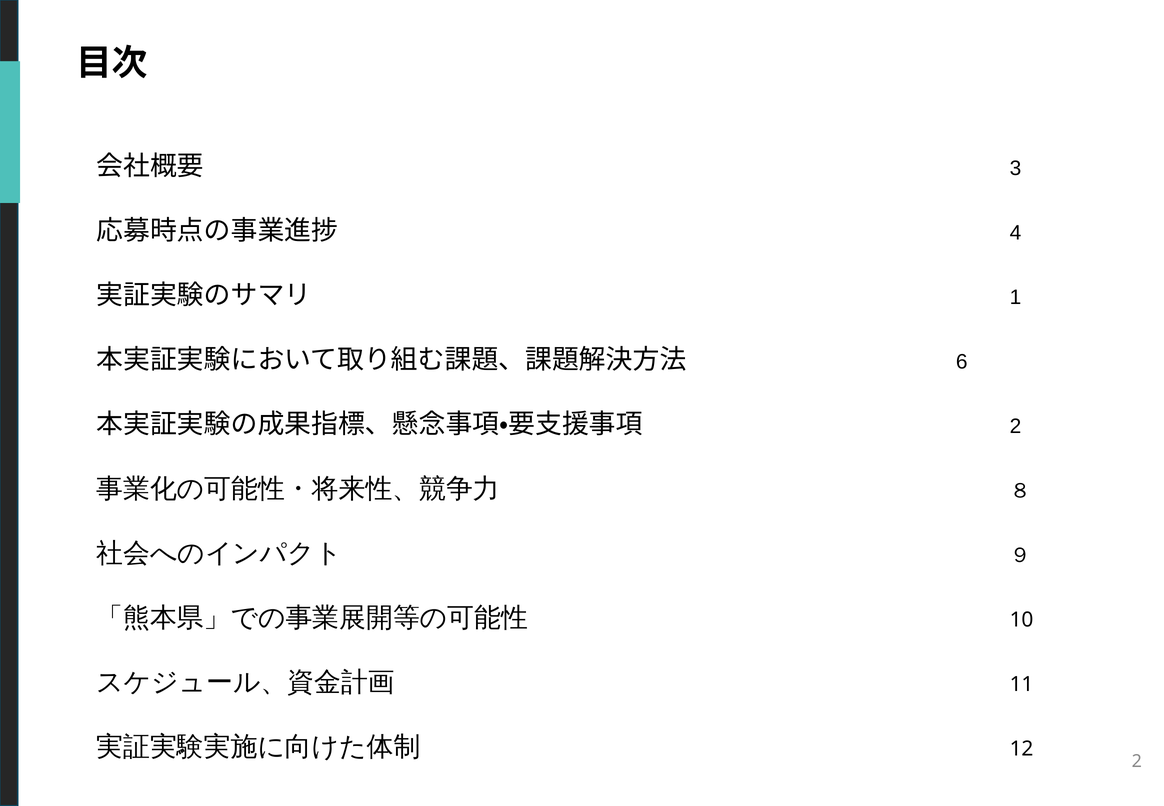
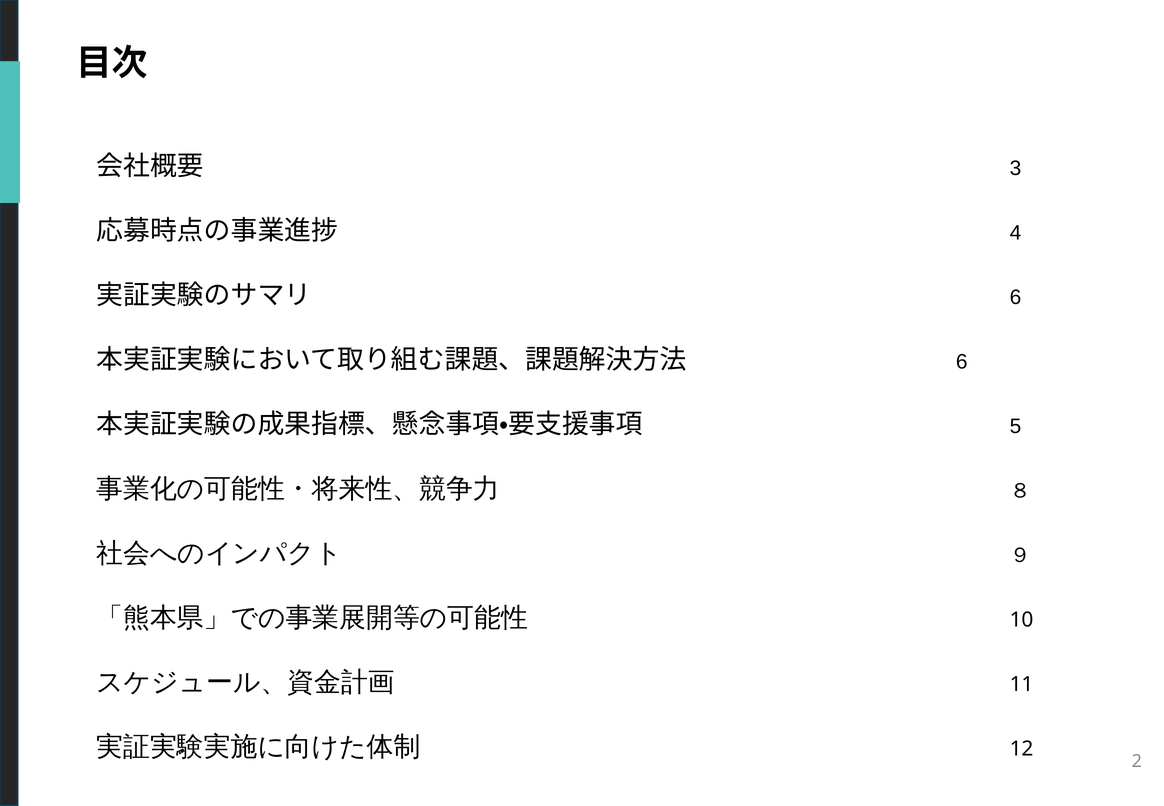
1: 1 -> 6 (1015, 297)
2: 2 -> 5 (1015, 426)
